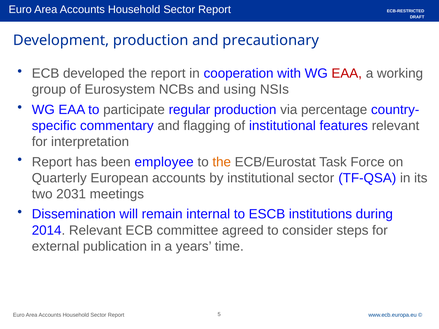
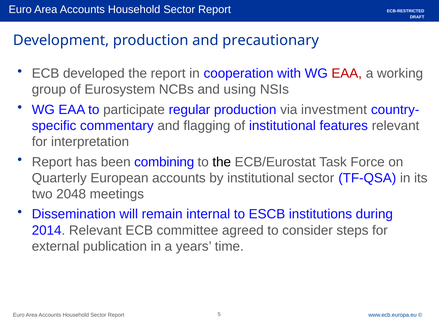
percentage: percentage -> investment (334, 110)
employee: employee -> combining (164, 162)
the colour: orange -> black (222, 162)
2031: 2031 -> 2048 (71, 194)
